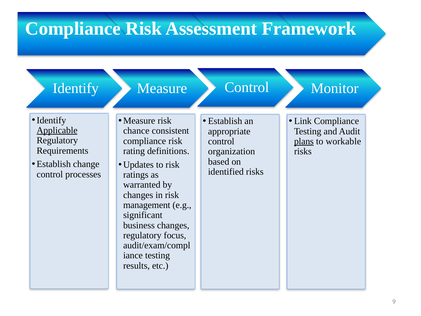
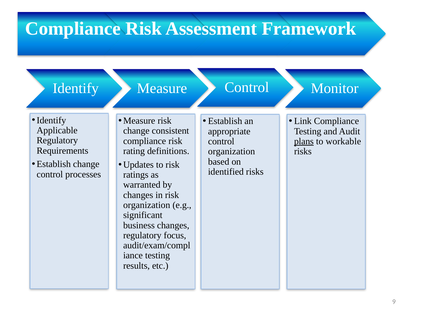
Applicable underline: present -> none (57, 130)
chance: chance -> change (136, 131)
management: management -> organization (147, 205)
